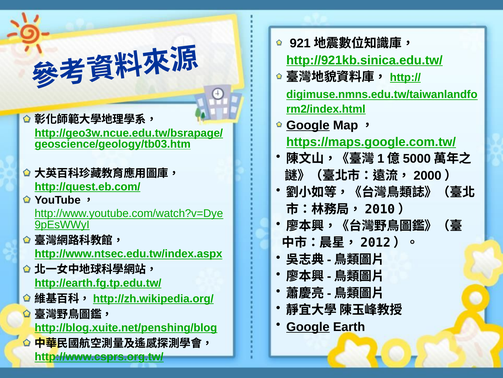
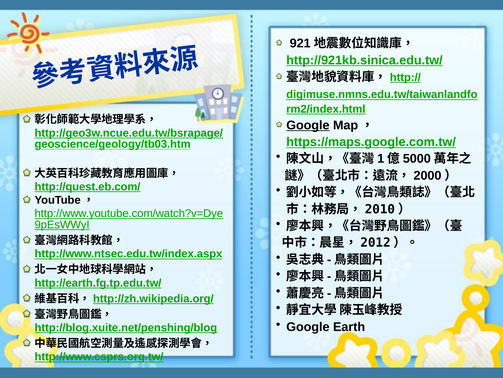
Google underline: present -> none (308, 326)
